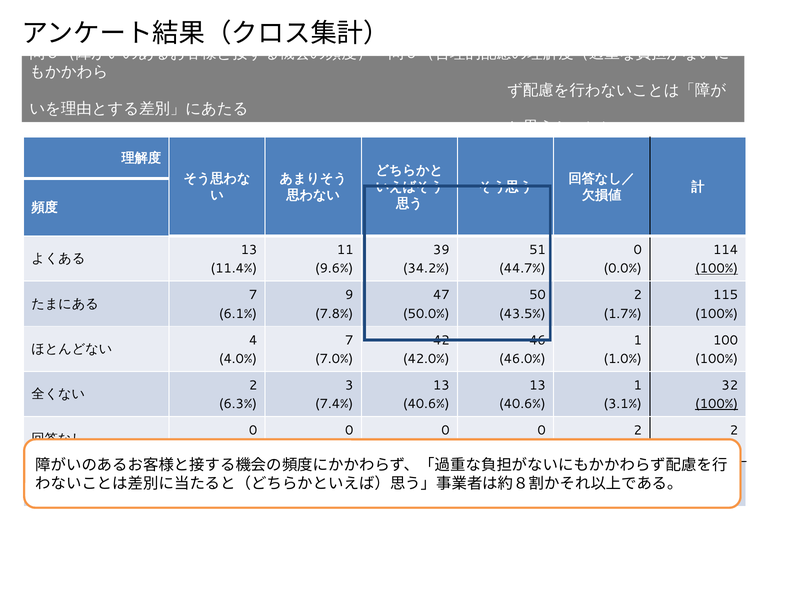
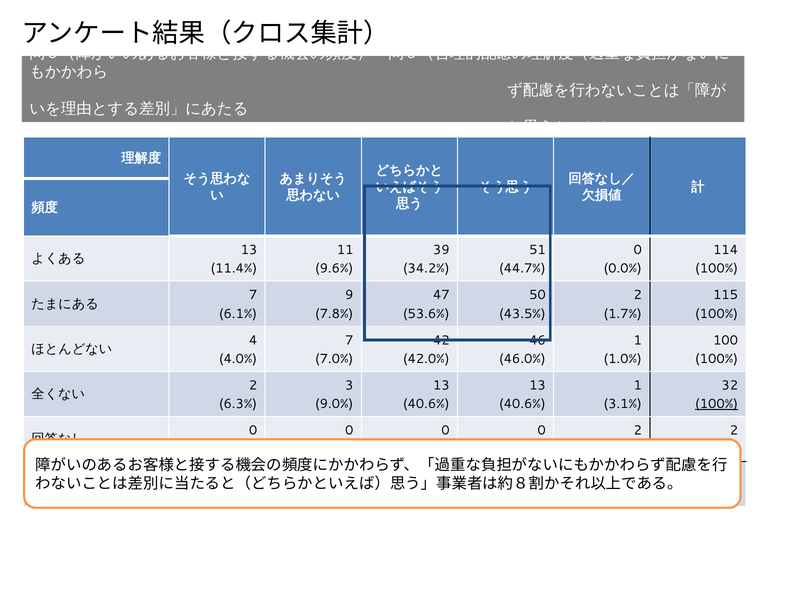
100% underline: present -> none (717, 269)
50.0%: 50.0% -> 53.6% (426, 314)
7.4%: 7.4% -> 9.0% (334, 404)
